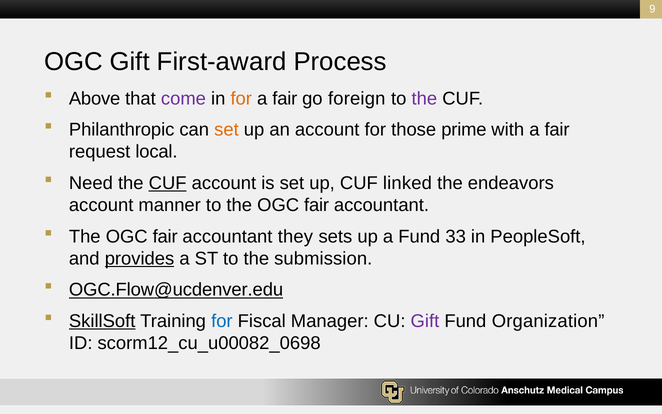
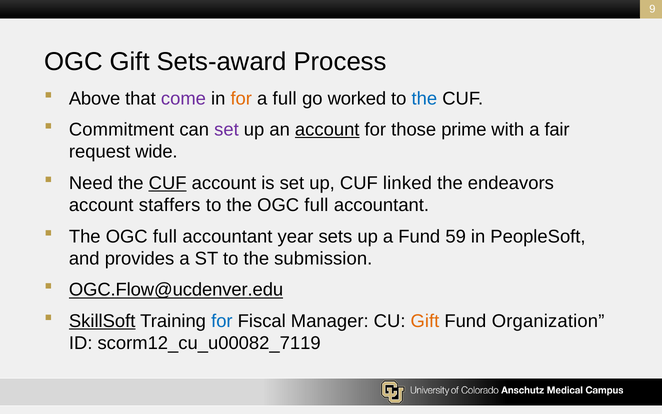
First-award: First-award -> Sets-award (222, 62)
fair: fair -> full (285, 98)
foreign: foreign -> worked (357, 98)
the colour: purple -> blue (424, 98)
Philanthropic: Philanthropic -> Commitment (122, 130)
set colour: orange -> purple (226, 130)
account underline: none -> present (327, 130)
local: local -> wide (156, 152)
manner: manner -> staffers (170, 205)
to the OGC fair: fair -> full (316, 205)
fair: fair -> full (165, 236)
they: they -> year (296, 236)
33: 33 -> 59 (456, 236)
provides underline: present -> none (140, 258)
Gift colour: purple -> orange (425, 321)
scorm12_cu_u00082_0698: scorm12_cu_u00082_0698 -> scorm12_cu_u00082_7119 (209, 343)
